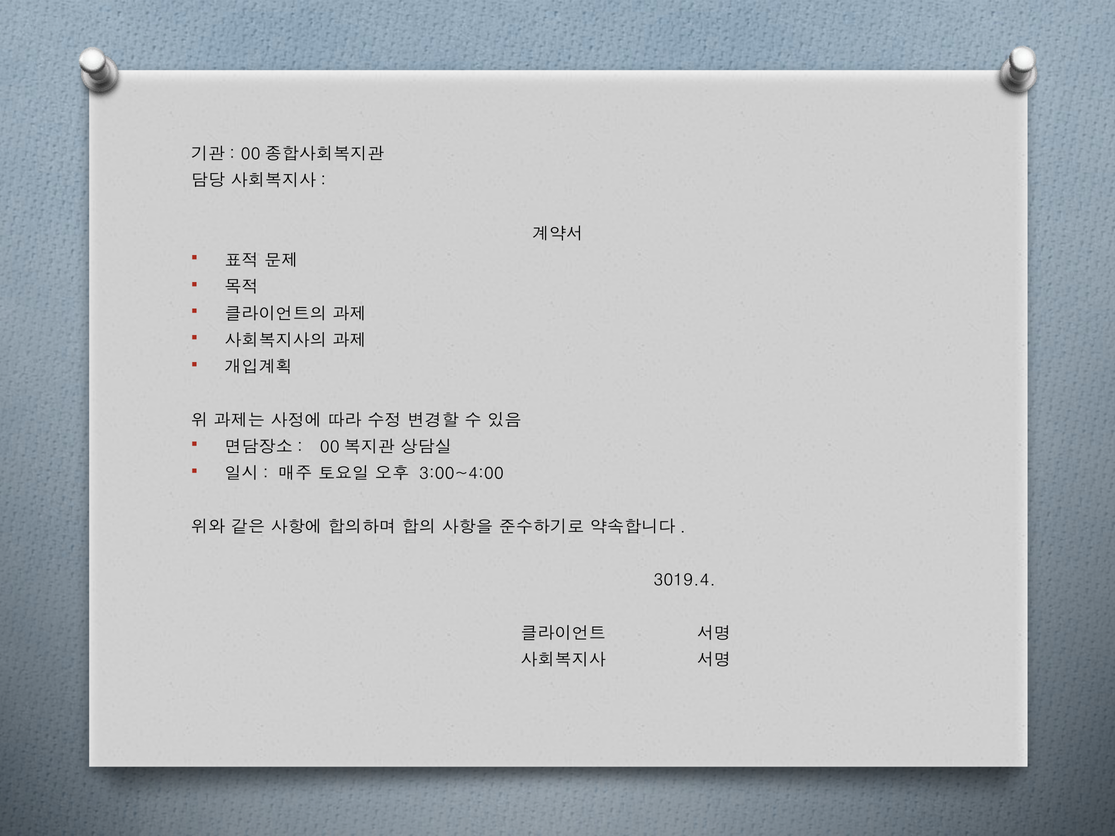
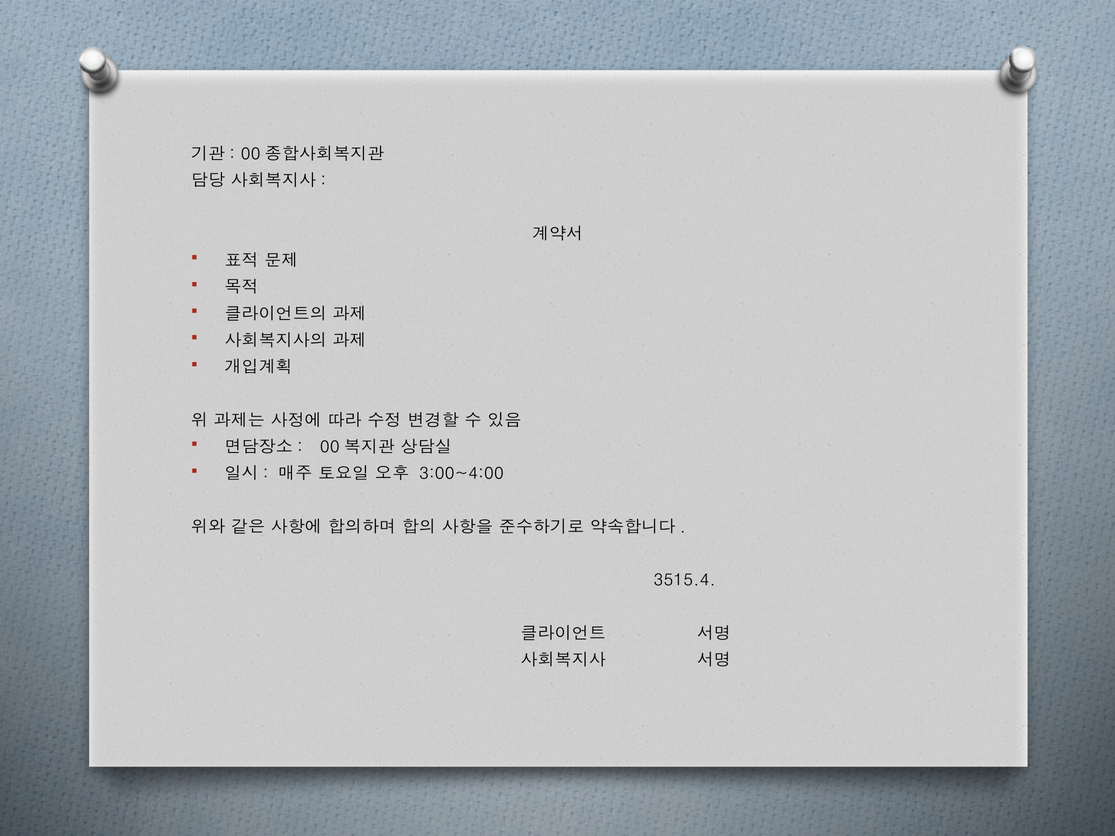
3019.4: 3019.4 -> 3515.4 (685, 580)
